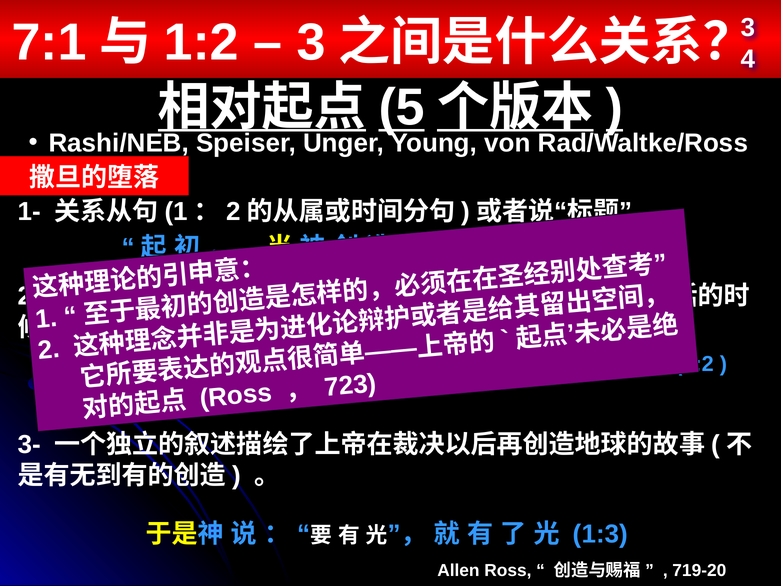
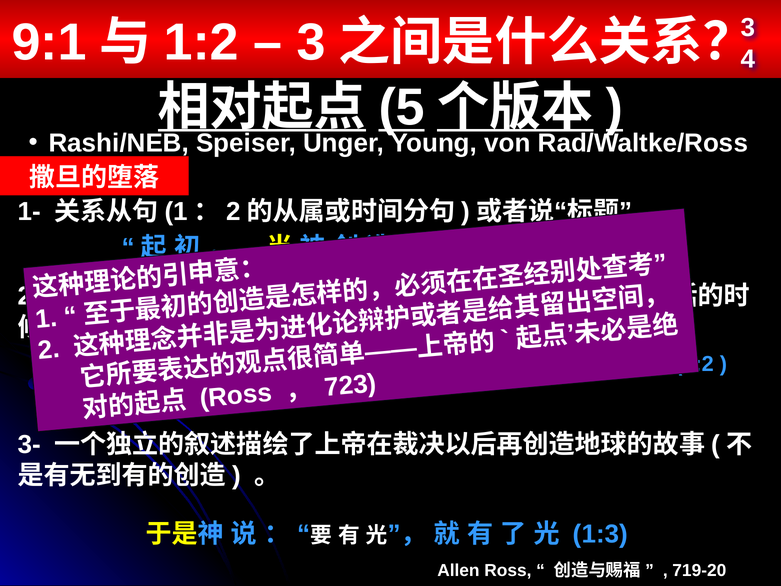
7:1: 7:1 -> 9:1 (49, 43)
